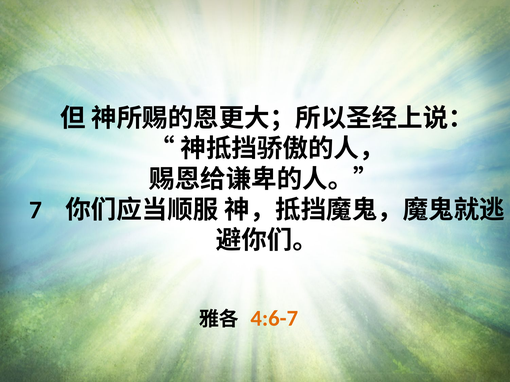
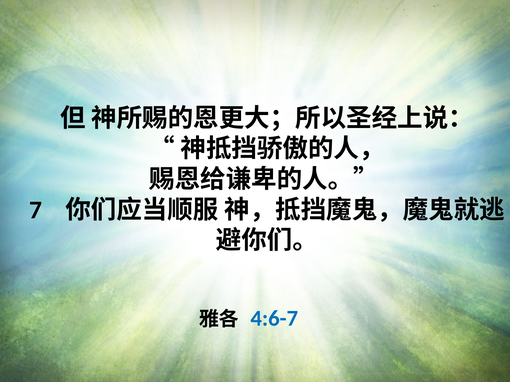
4:6-7 colour: orange -> blue (274, 319)
